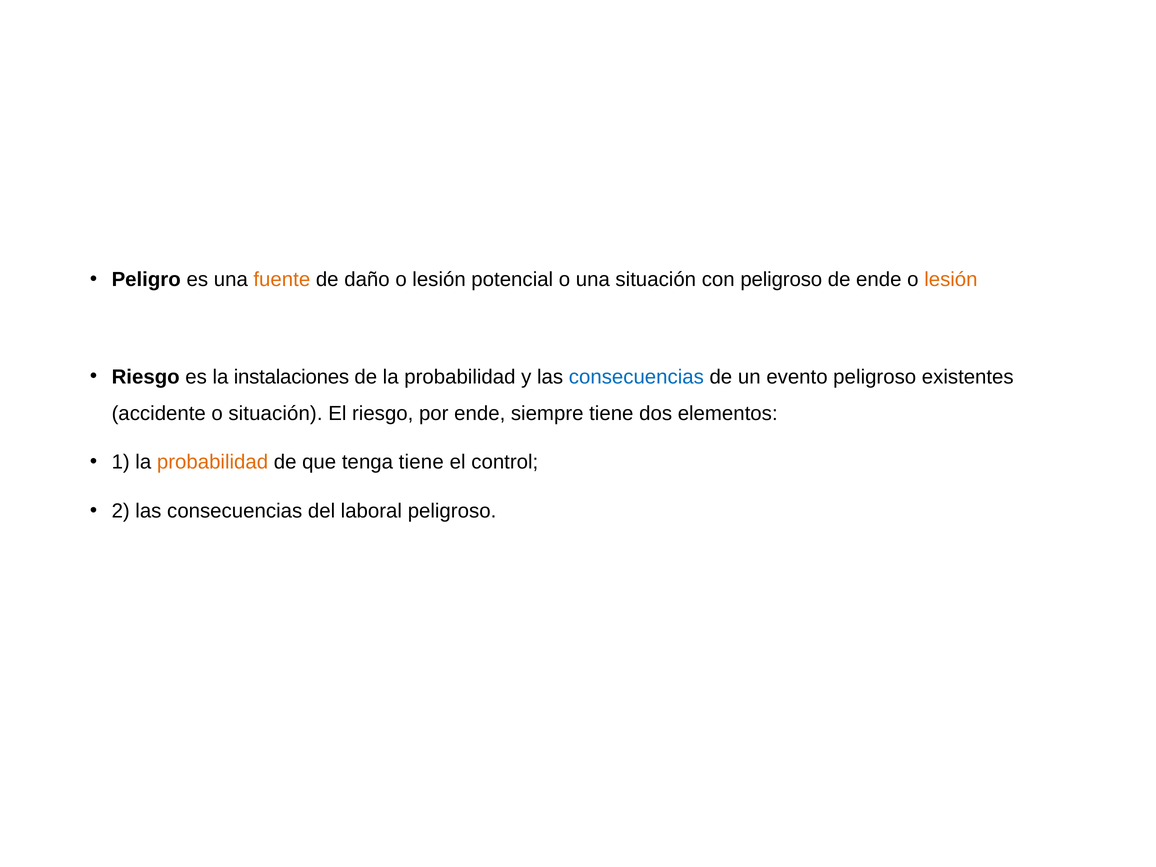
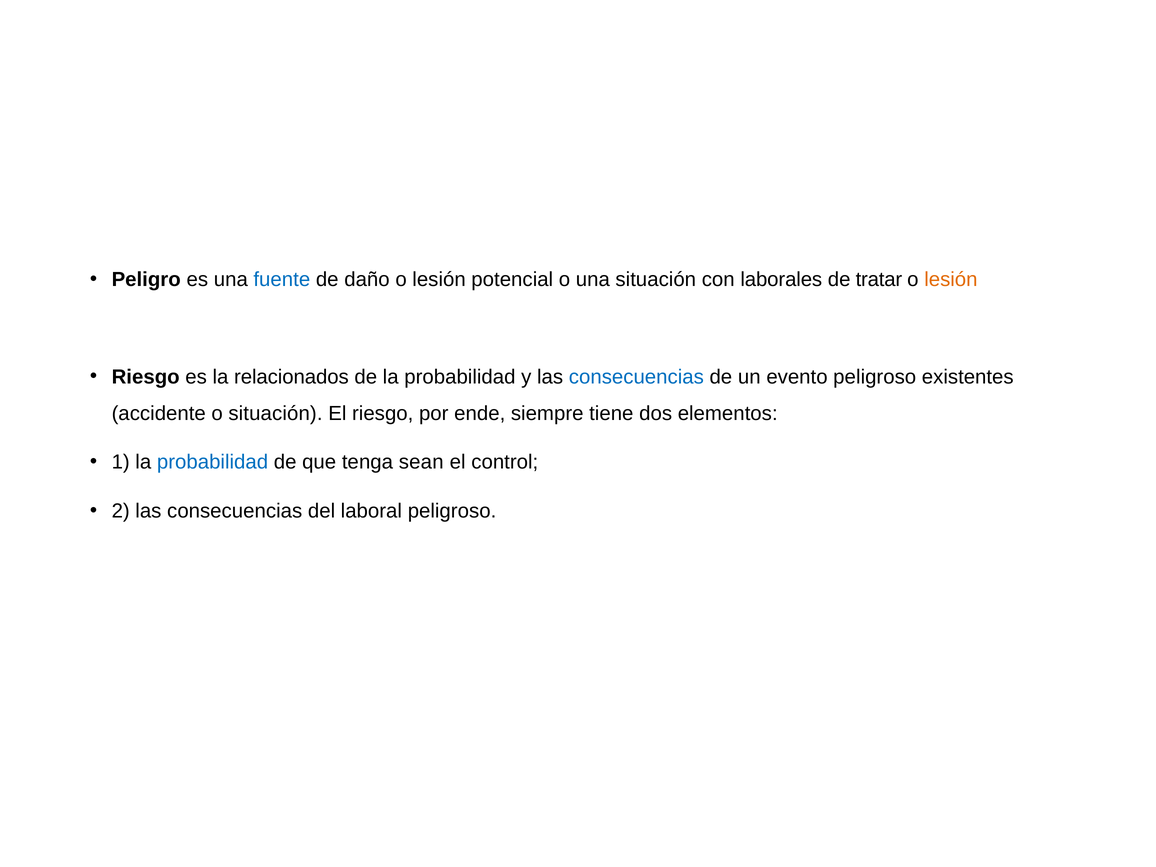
fuente colour: orange -> blue (282, 279)
con peligroso: peligroso -> laborales (781, 279)
de ende: ende -> tratar (879, 279)
instalaciones: instalaciones -> relacionados (291, 377)
probabilidad colour: orange -> blue (213, 462)
tenga tiene: tiene -> sean (421, 462)
